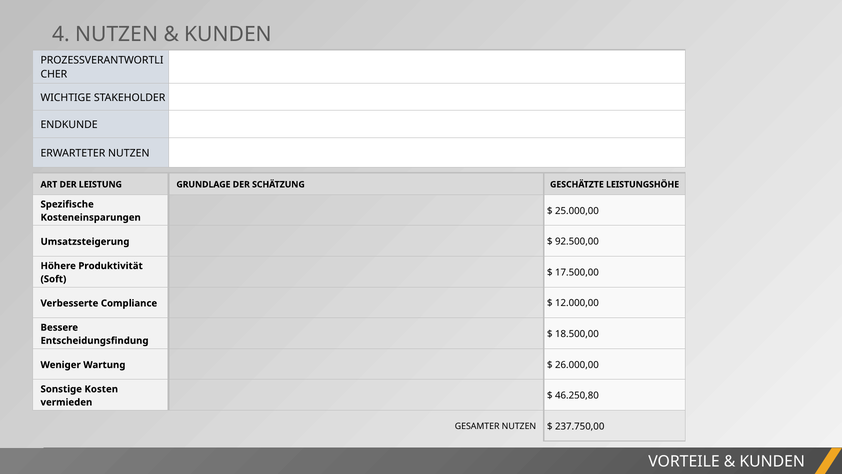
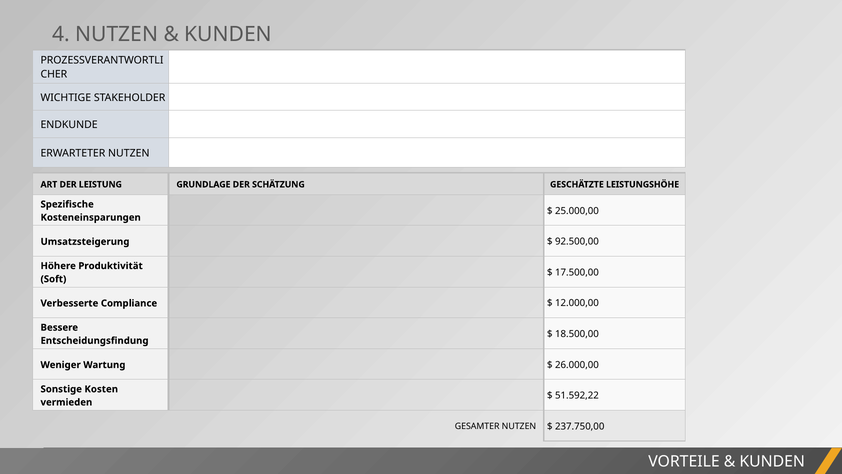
46.250,80: 46.250,80 -> 51.592,22 (577, 395)
